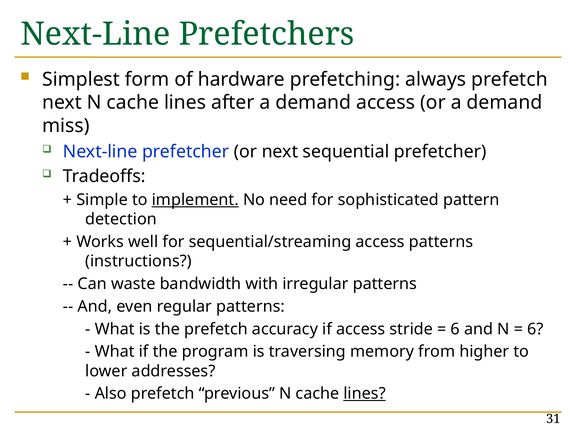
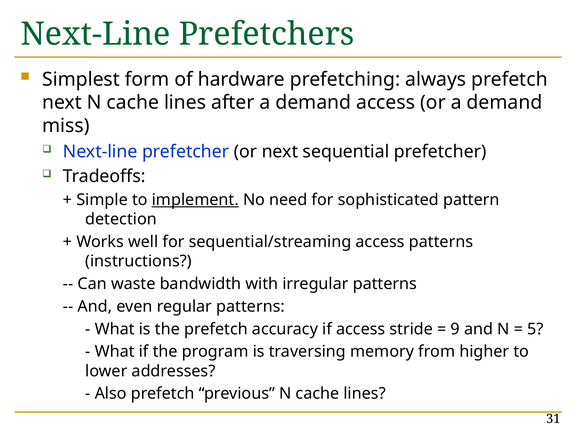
6: 6 -> 9 (455, 329)
6: 6 -> 5 (535, 329)
lines underline: present -> none (365, 393)
